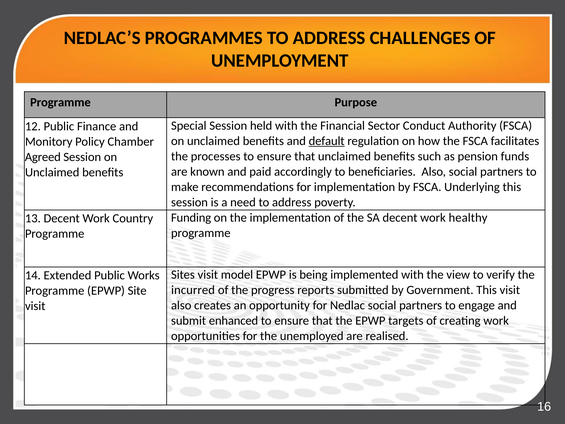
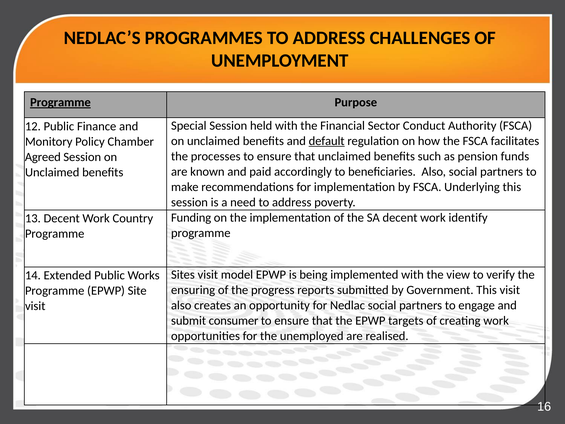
Programme underline: none -> present (60, 102)
healthy: healthy -> identify (468, 218)
incurred: incurred -> ensuring (193, 290)
enhanced: enhanced -> consumer (234, 321)
